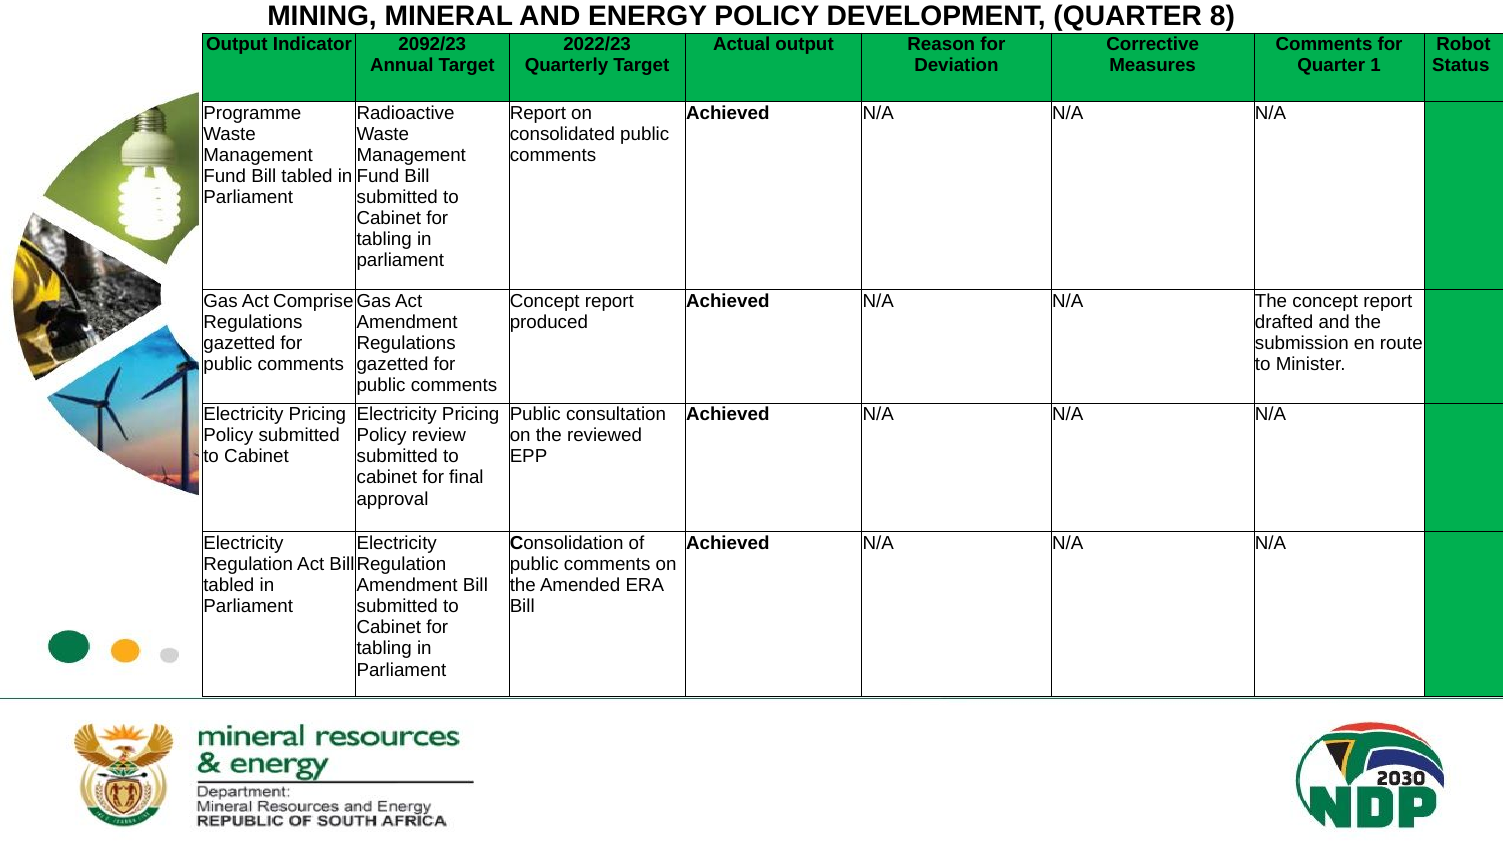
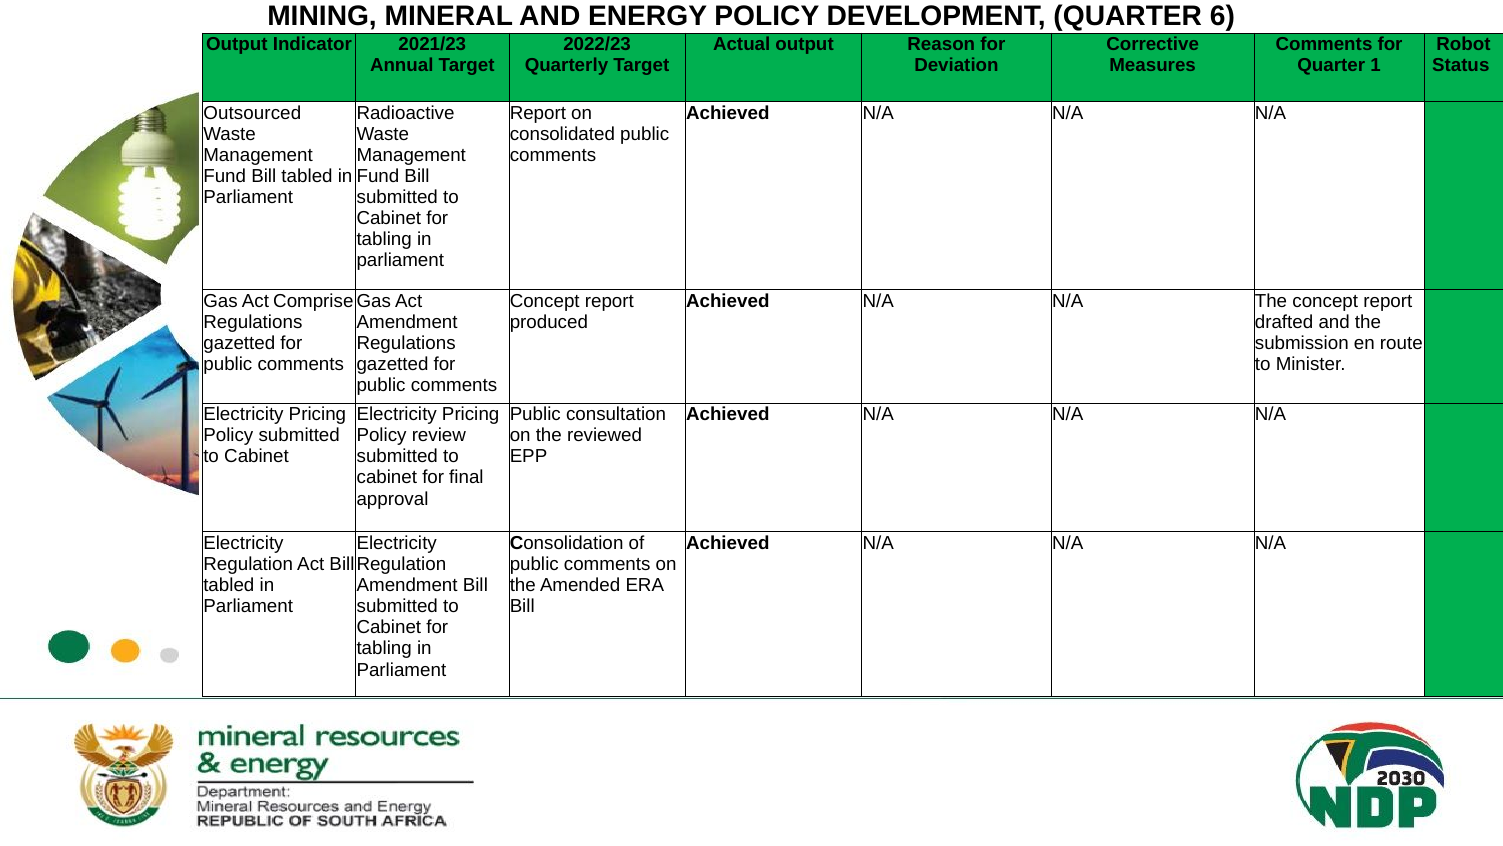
8: 8 -> 6 (1222, 16)
2092/23: 2092/23 -> 2021/23 (432, 45)
Programme: Programme -> Outsourced (252, 113)
